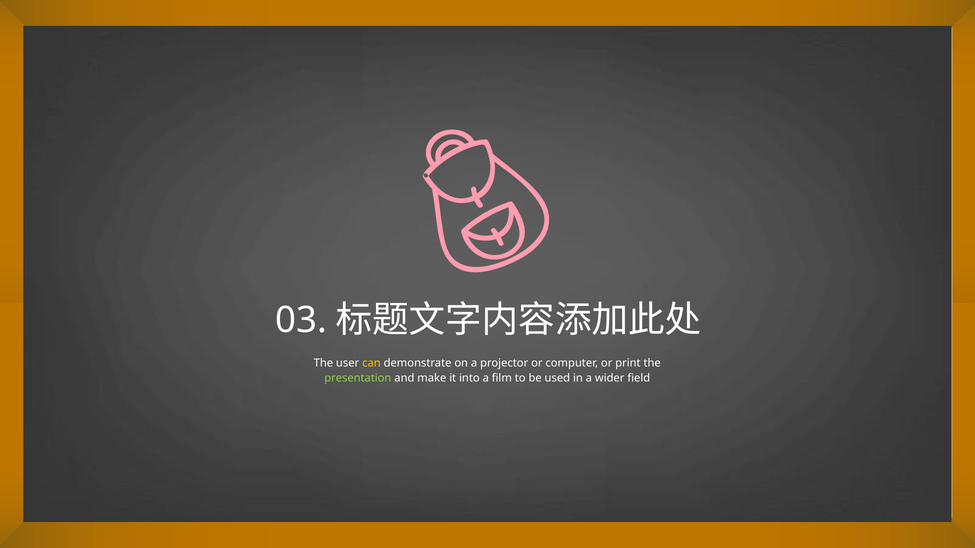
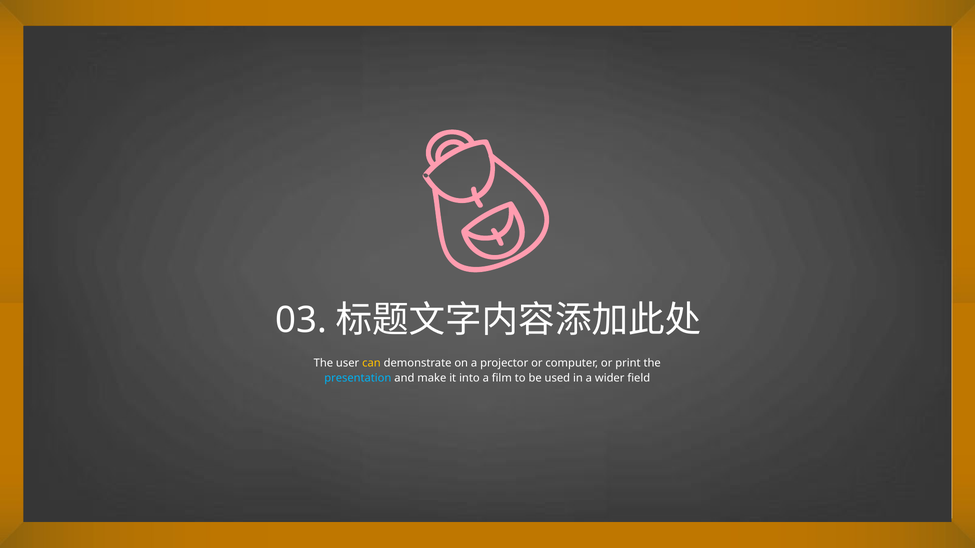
presentation colour: light green -> light blue (358, 379)
